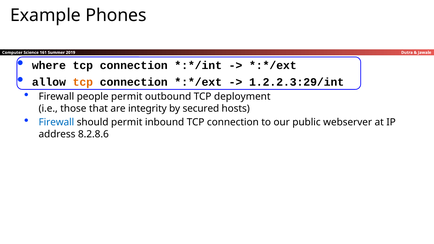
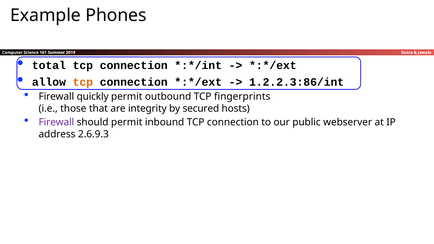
where: where -> total (49, 65)
1.2.2.3:29/int: 1.2.2.3:29/int -> 1.2.2.3:86/int (297, 82)
people: people -> quickly (93, 97)
deployment: deployment -> fingerprints (242, 97)
Firewall colour: blue -> purple (56, 122)
8.2.8.6: 8.2.8.6 -> 2.6.9.3 (93, 134)
